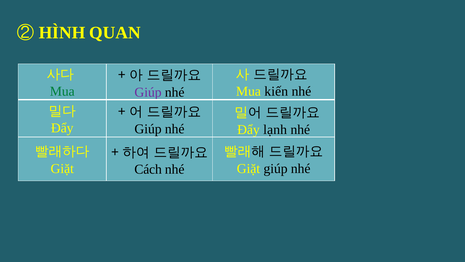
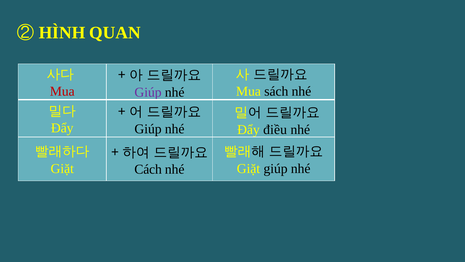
Mua colour: green -> red (62, 91)
kiến: kiến -> sách (276, 91)
lạnh: lạnh -> điều (275, 129)
